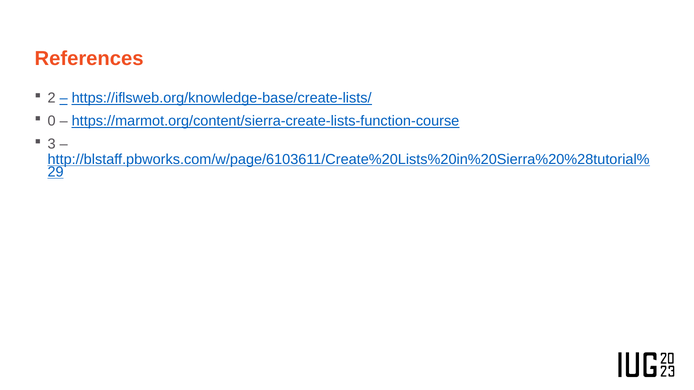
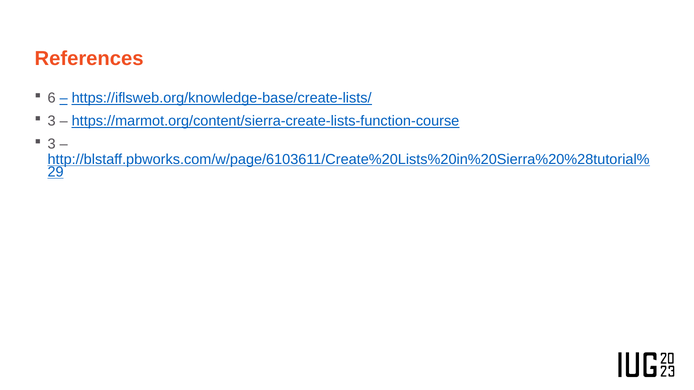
2: 2 -> 6 (52, 98)
0: 0 -> 3 (52, 121)
